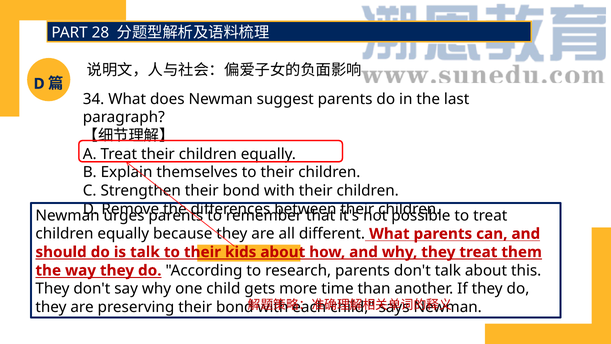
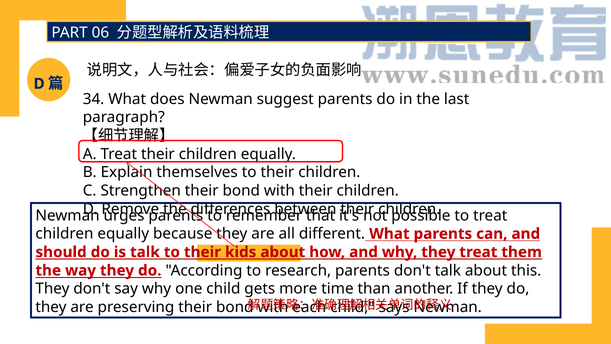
28: 28 -> 06 (100, 32)
